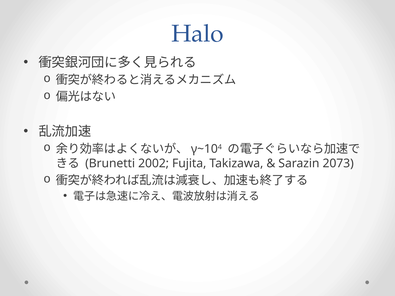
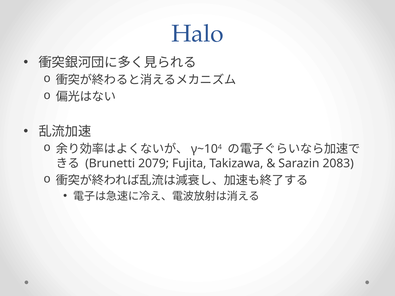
2002: 2002 -> 2079 (154, 164)
2073: 2073 -> 2083 (338, 164)
